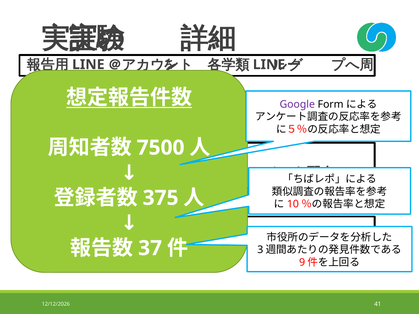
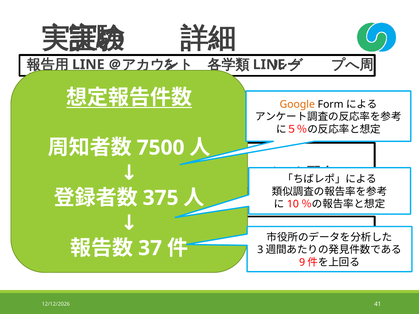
Google colour: purple -> orange (297, 104)
